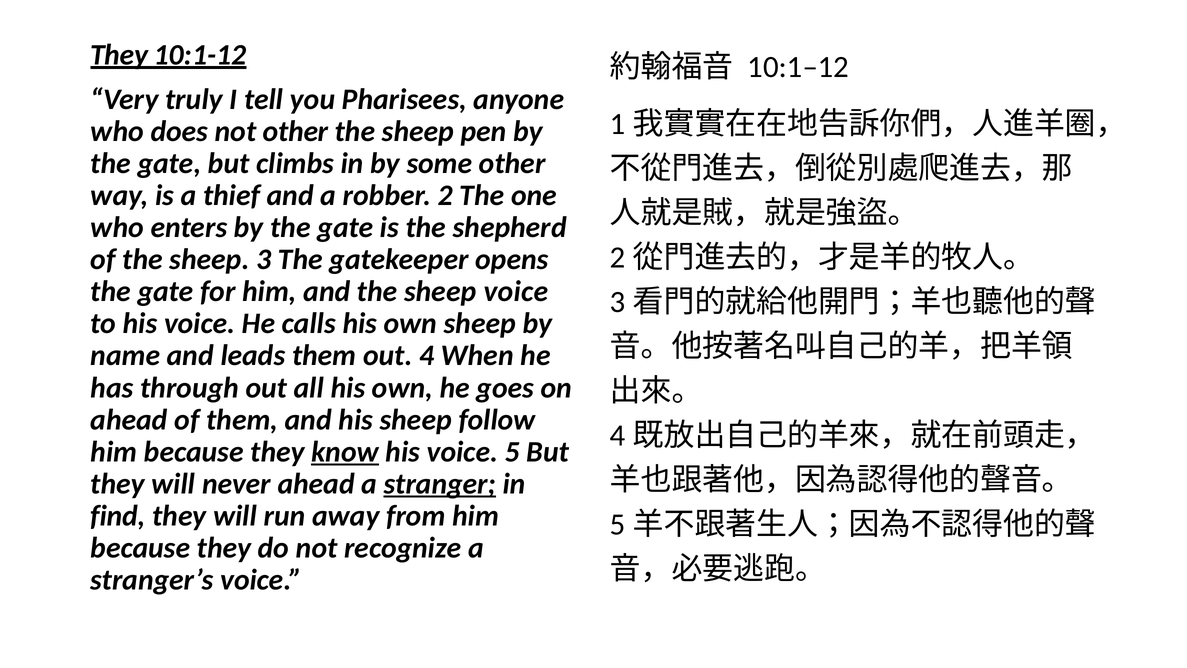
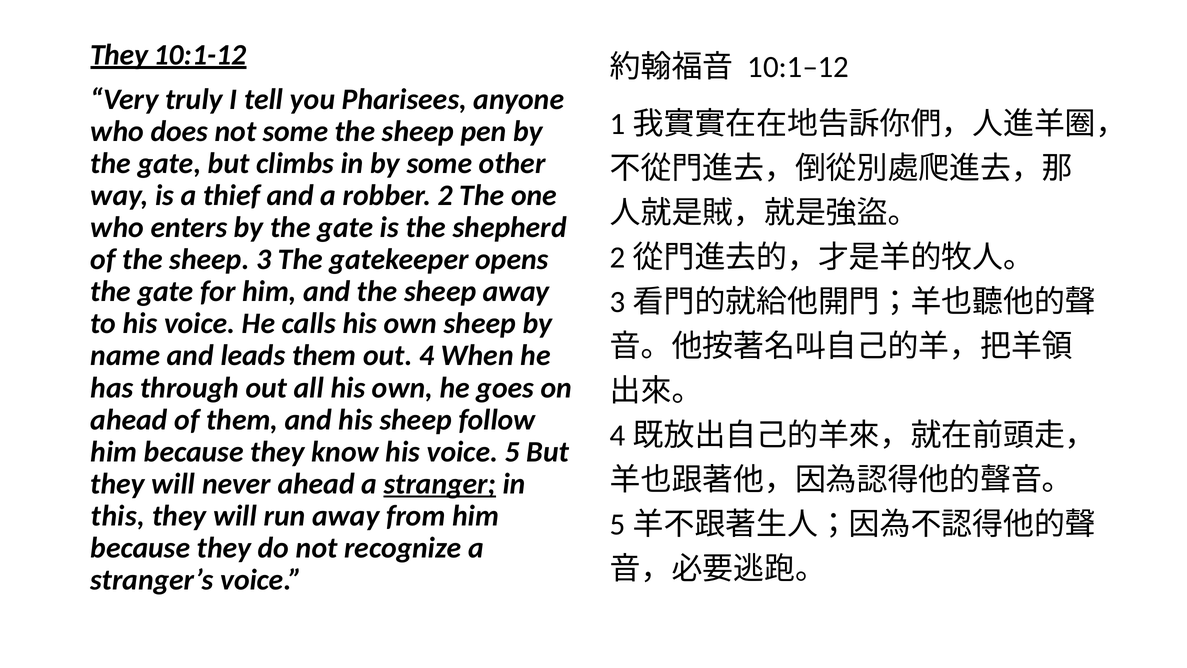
not other: other -> some (296, 131)
sheep voice: voice -> away (516, 291)
know underline: present -> none (345, 452)
find: find -> this (118, 516)
